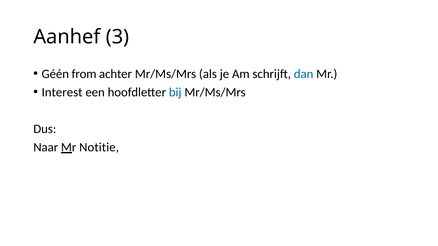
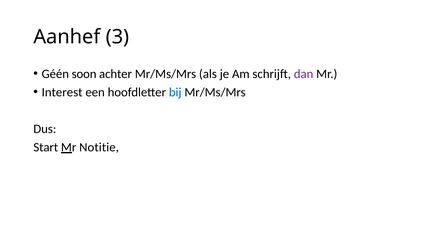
from: from -> soon (84, 74)
dan colour: blue -> purple (304, 74)
Naar: Naar -> Start (46, 148)
